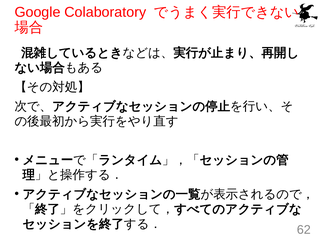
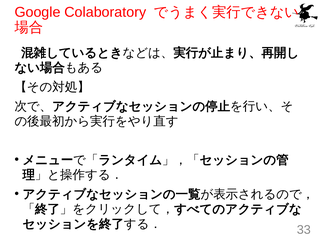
62: 62 -> 33 (304, 230)
